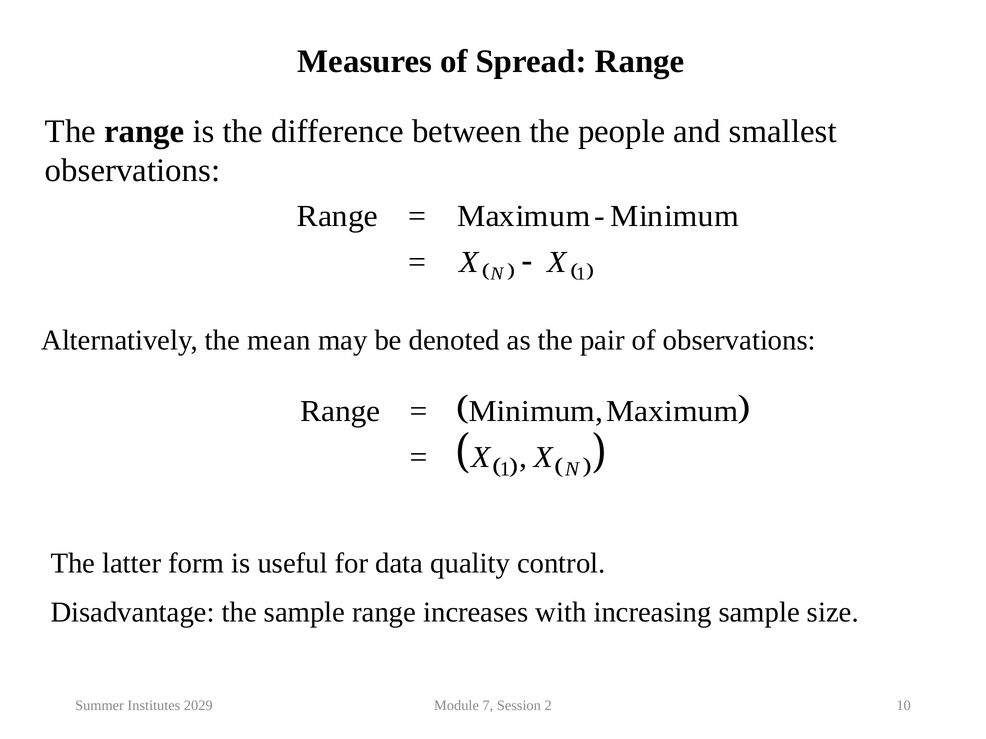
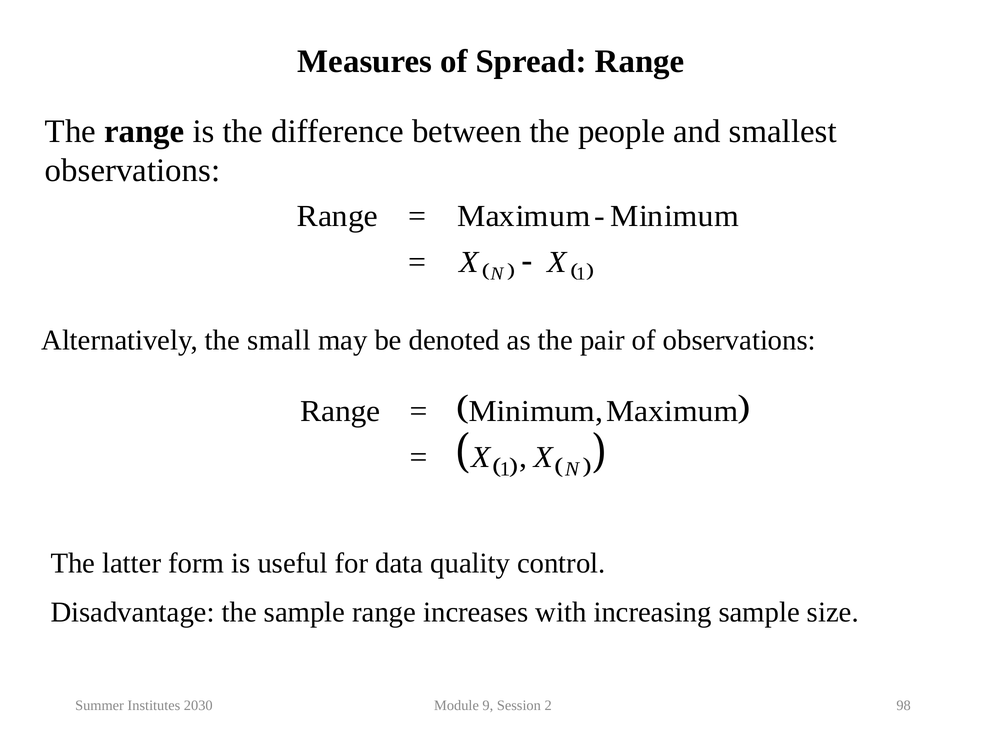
mean: mean -> small (279, 340)
2029: 2029 -> 2030 (198, 706)
7: 7 -> 9 (488, 706)
10: 10 -> 98 (904, 706)
